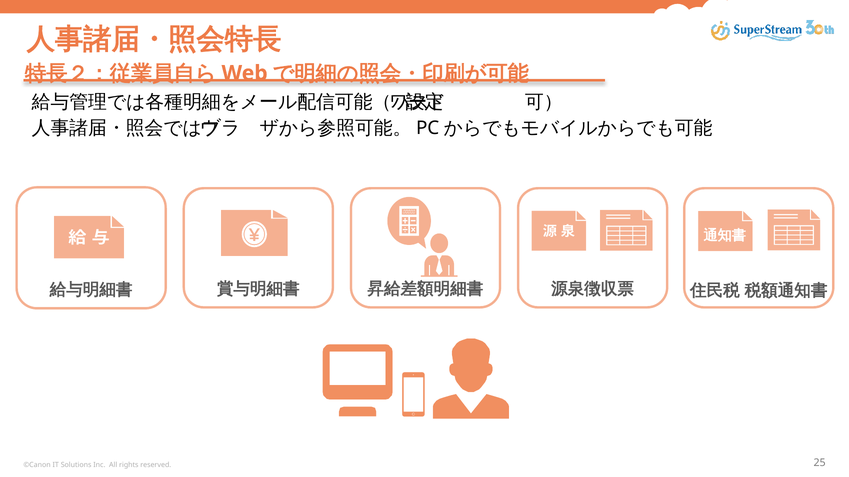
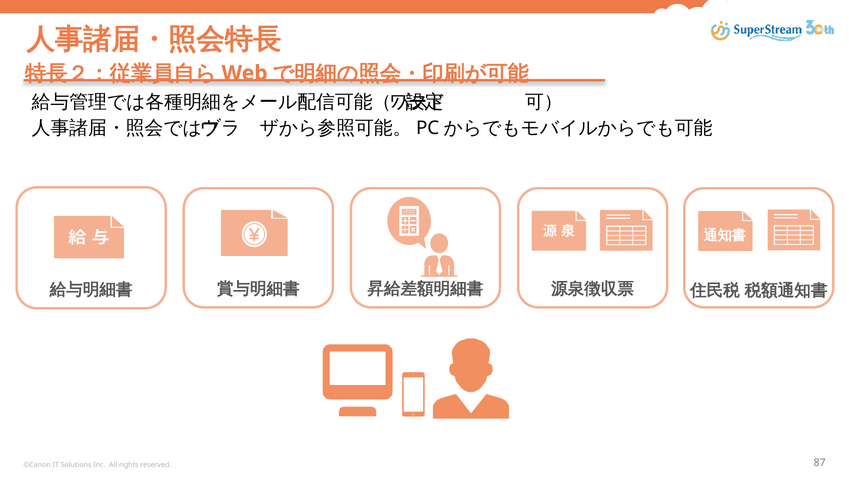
25: 25 -> 87 (820, 463)
